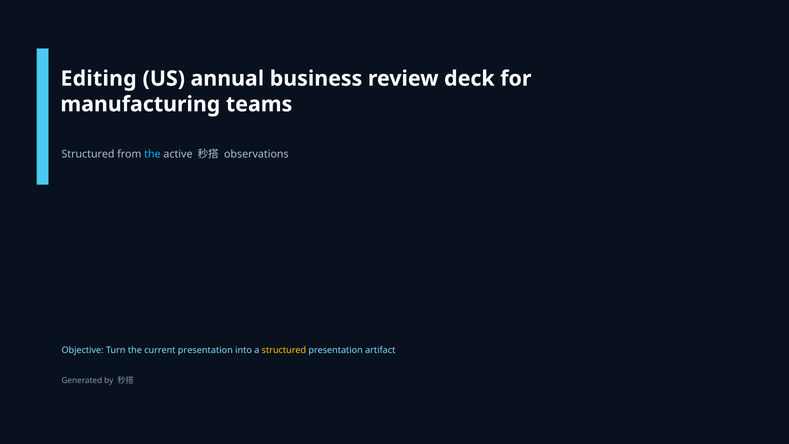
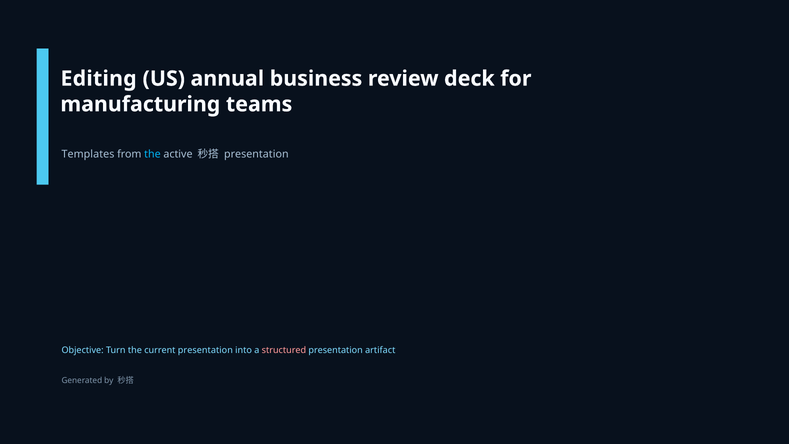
Structured: Structured -> Templates (88, 154)
observations: observations -> presentation (256, 154)
structured colour: yellow -> pink (284, 350)
